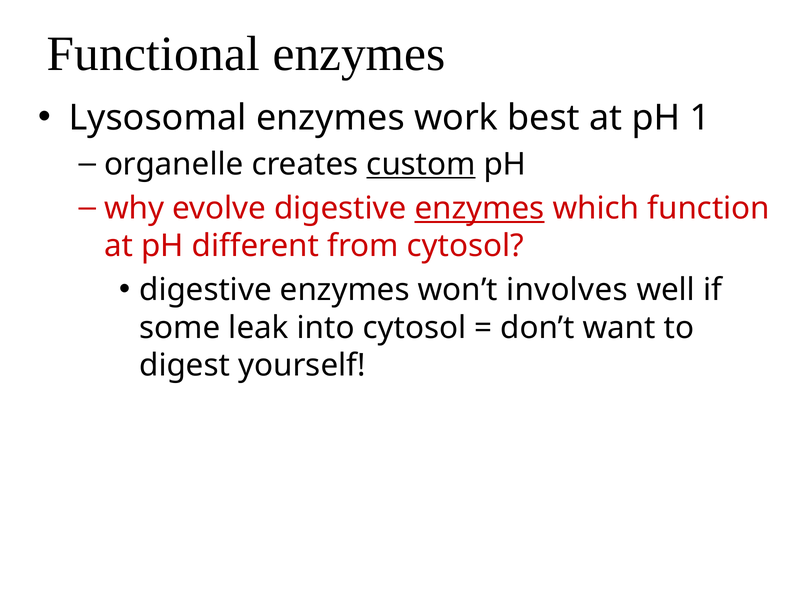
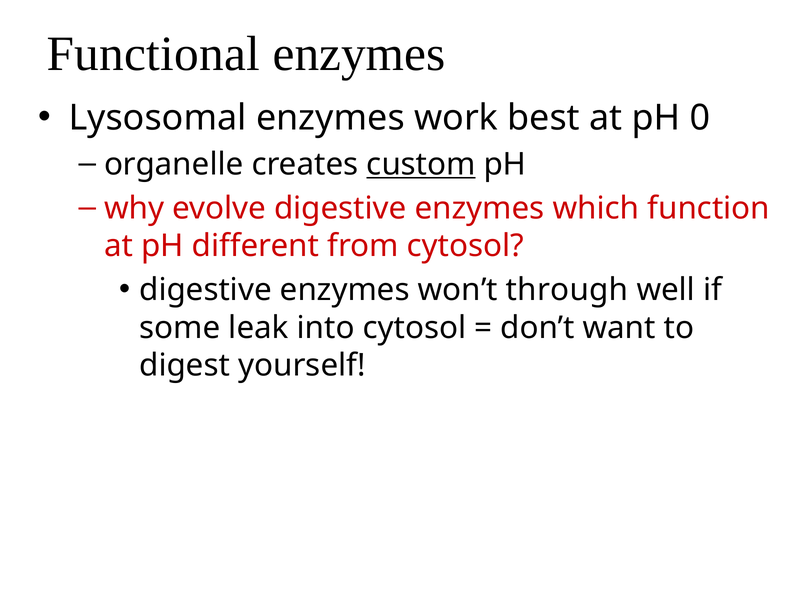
1: 1 -> 0 (700, 118)
enzymes underline: present -> none (480, 208)
involves: involves -> through (567, 290)
